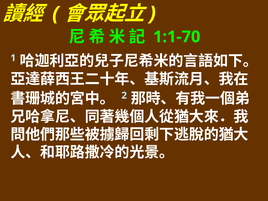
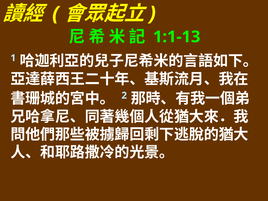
1:1-70: 1:1-70 -> 1:1-13 (177, 37)
